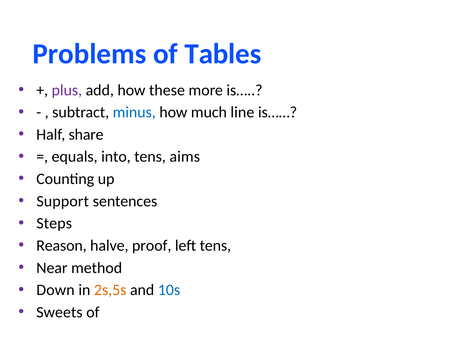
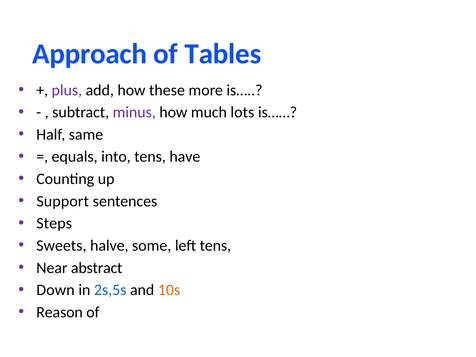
Problems: Problems -> Approach (90, 54)
minus colour: blue -> purple (134, 112)
line: line -> lots (242, 112)
share: share -> same (86, 135)
aims: aims -> have (185, 157)
Reason: Reason -> Sweets (61, 246)
proof: proof -> some (152, 246)
method: method -> abstract (97, 268)
2s,5s colour: orange -> blue (110, 290)
10s colour: blue -> orange (169, 290)
Sweets: Sweets -> Reason (60, 312)
